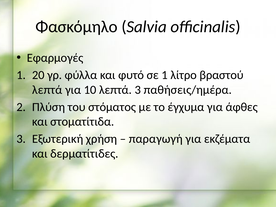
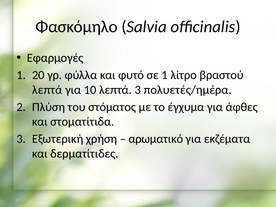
παθήσεις/ημέρα: παθήσεις/ημέρα -> πολυετές/ημέρα (188, 90)
παραγωγή: παραγωγή -> αρωματικό (156, 139)
